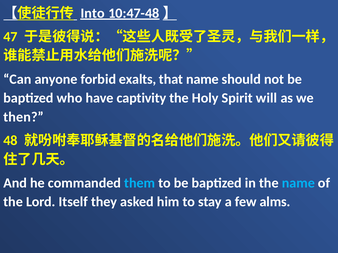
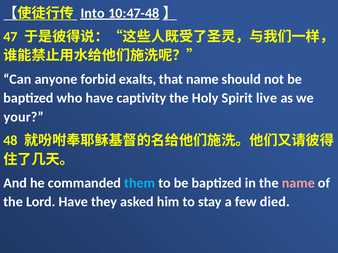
will: will -> live (267, 98)
then: then -> your (24, 117)
name colour: light blue -> pink (298, 183)
Lord Itself: Itself -> Have (73, 202)
alms: alms -> died (275, 202)
